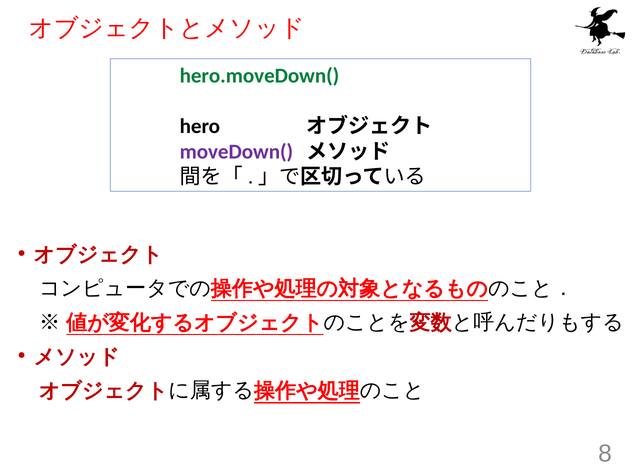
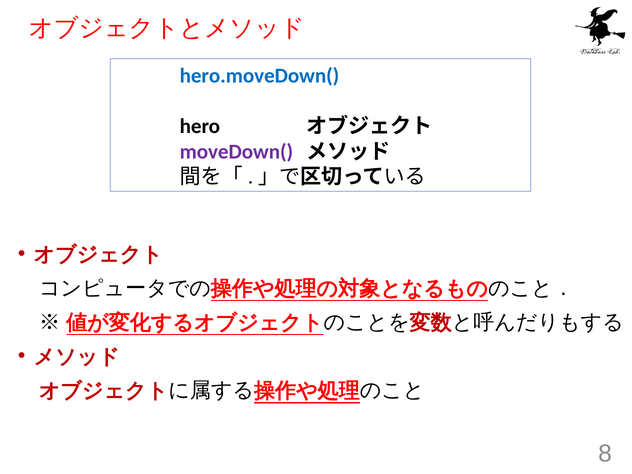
hero.moveDown( colour: green -> blue (259, 76)
